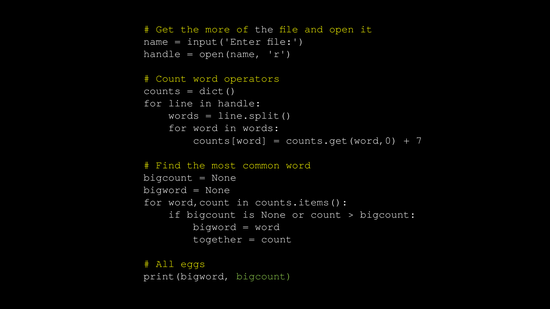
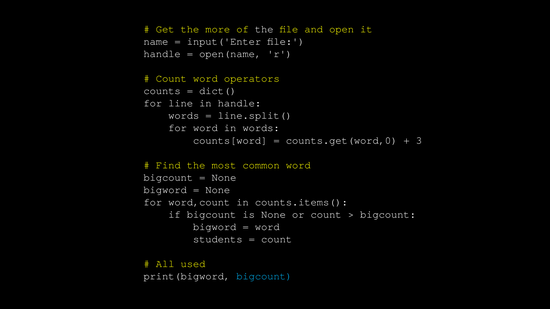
7: 7 -> 3 (419, 140)
together: together -> students (218, 239)
eggs: eggs -> used (193, 264)
bigcount colour: light green -> light blue (264, 277)
